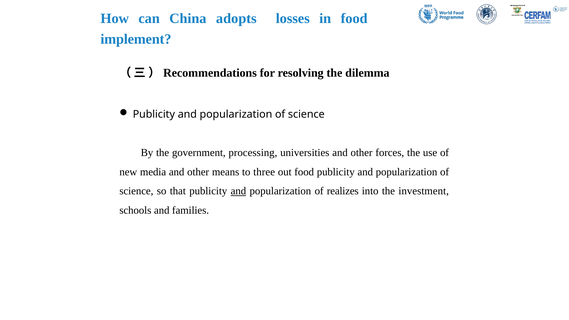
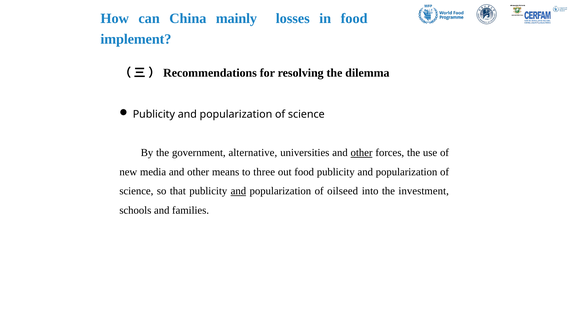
adopts: adopts -> mainly (236, 19)
processing: processing -> alternative (253, 153)
other underline: none -> present (362, 153)
realizes: realizes -> oilseed (343, 191)
